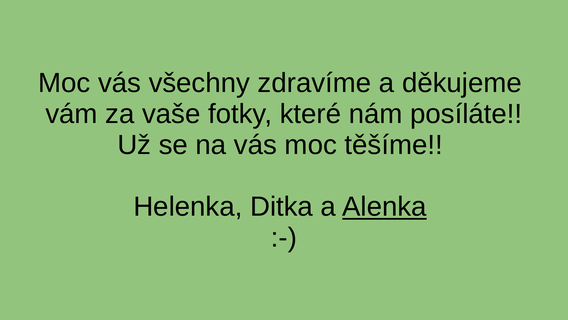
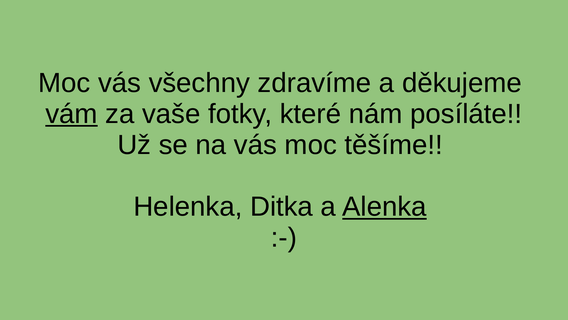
vám underline: none -> present (71, 114)
